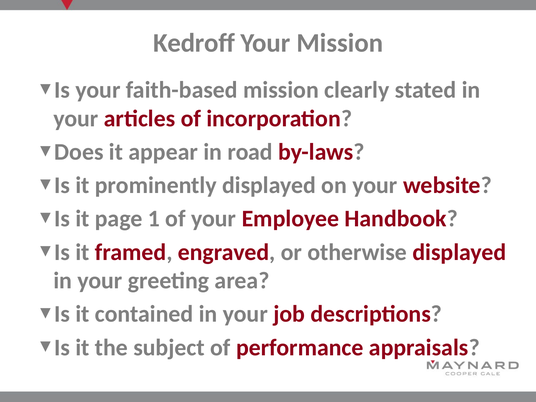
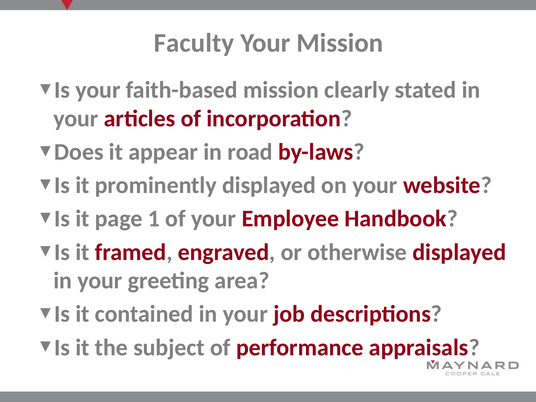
Kedroff: Kedroff -> Faculty (194, 43)
